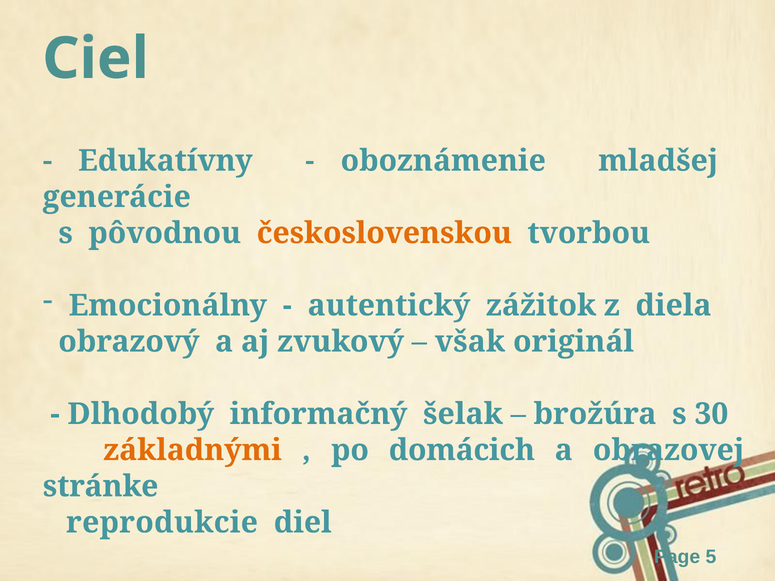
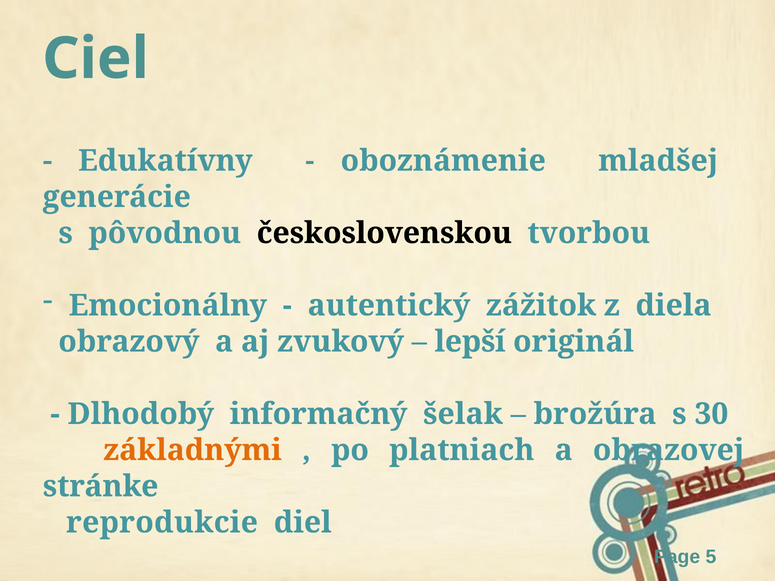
československou colour: orange -> black (384, 233)
však: však -> lepší (470, 342)
domácich: domácich -> platniach (462, 450)
